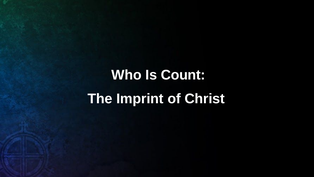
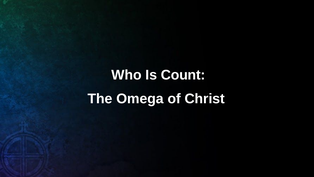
Imprint: Imprint -> Omega (140, 98)
